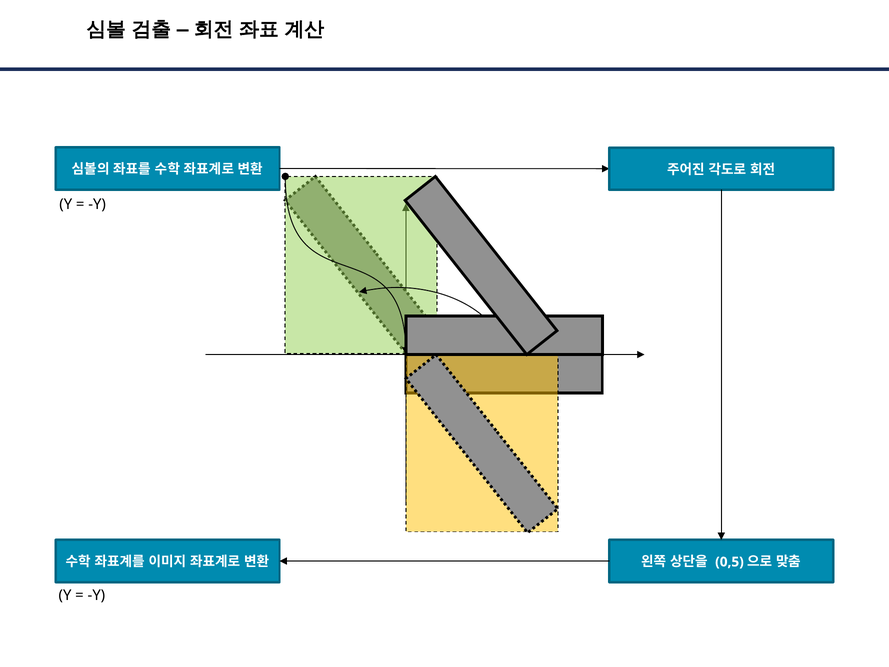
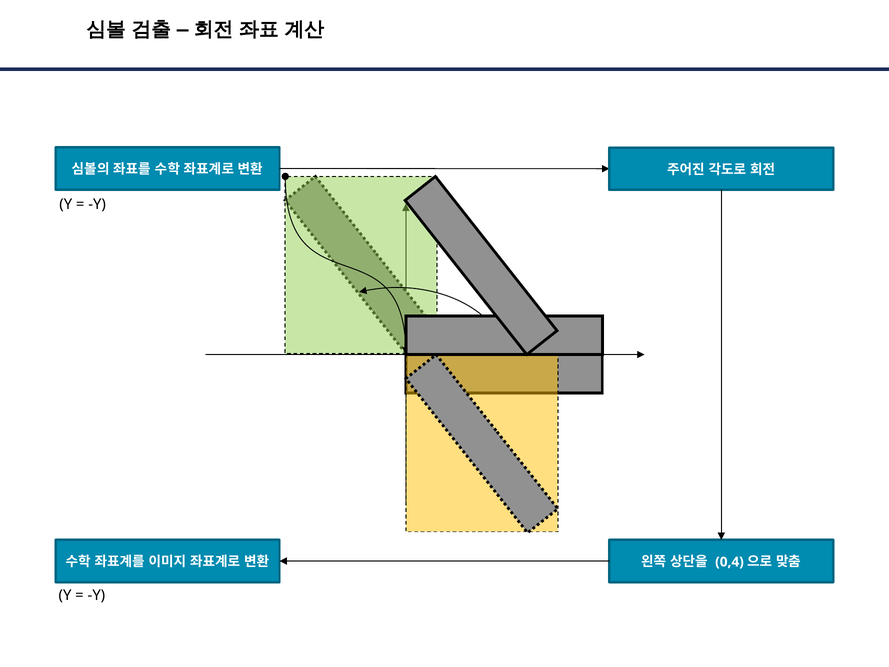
0,5: 0,5 -> 0,4 (729, 562)
